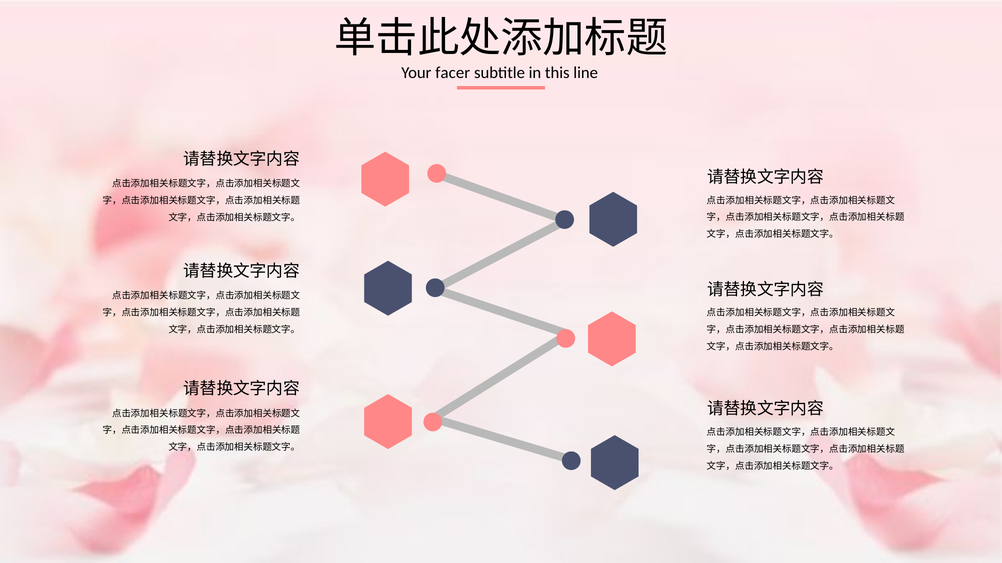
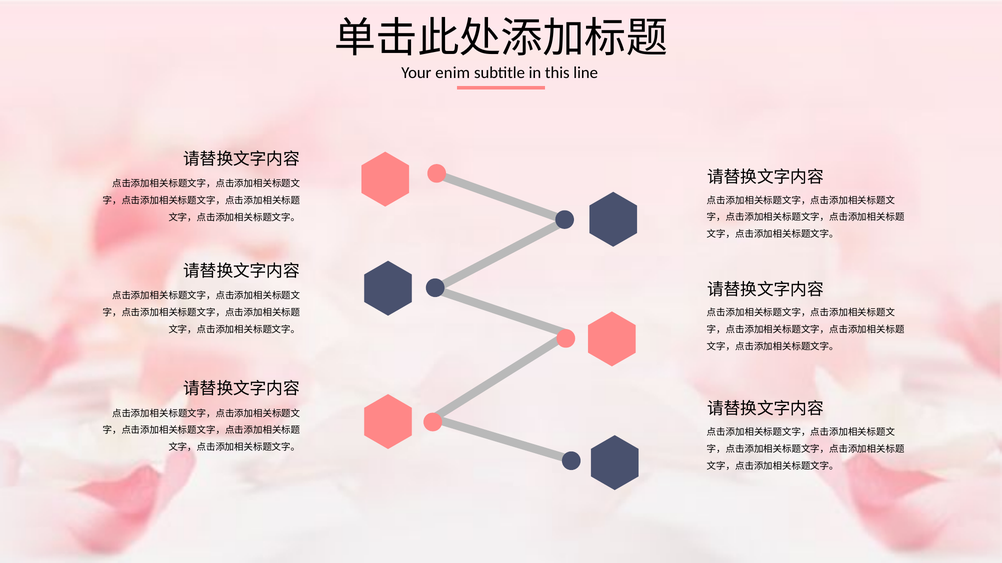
facer: facer -> enim (453, 73)
